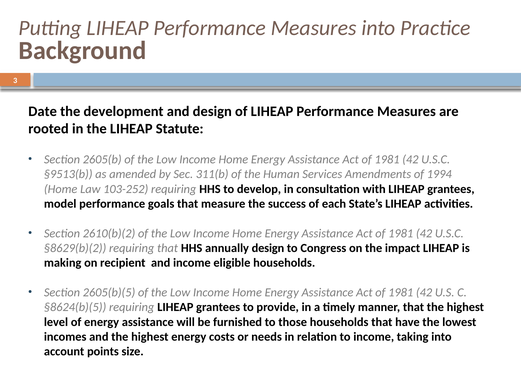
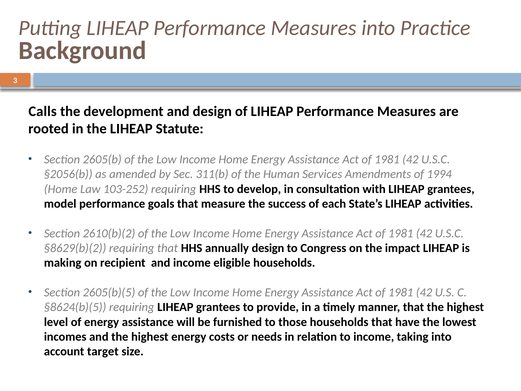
Date: Date -> Calls (43, 111)
§9513(b: §9513(b -> §2056(b (68, 174)
points: points -> target (103, 351)
